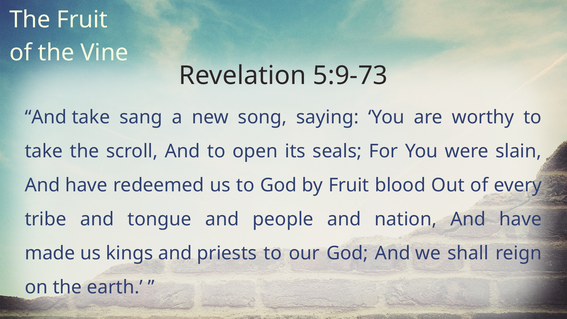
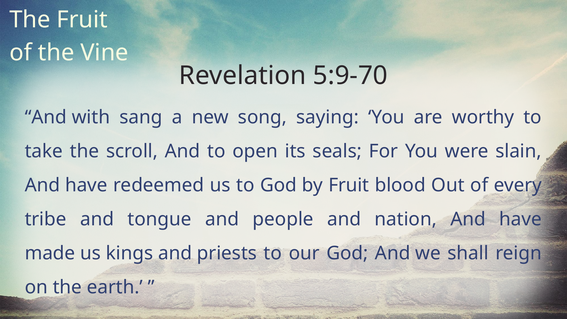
5:9-73: 5:9-73 -> 5:9-70 (350, 76)
And take: take -> with (91, 117)
